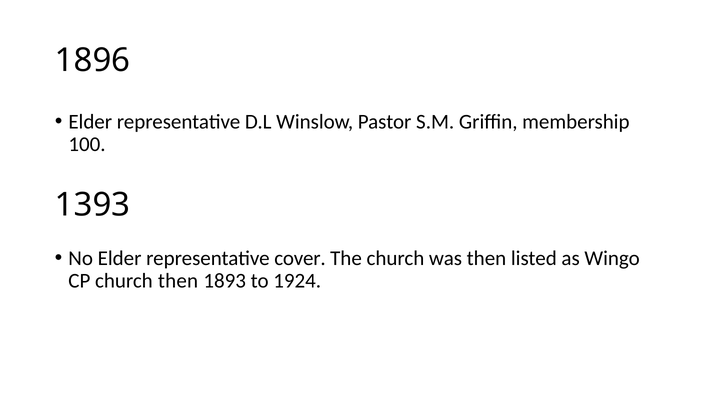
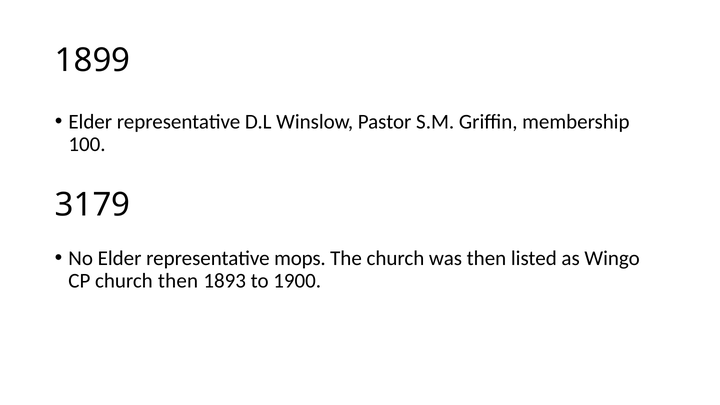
1896: 1896 -> 1899 (93, 60)
1393: 1393 -> 3179 (93, 205)
cover: cover -> mops (300, 258)
1924: 1924 -> 1900 (297, 281)
